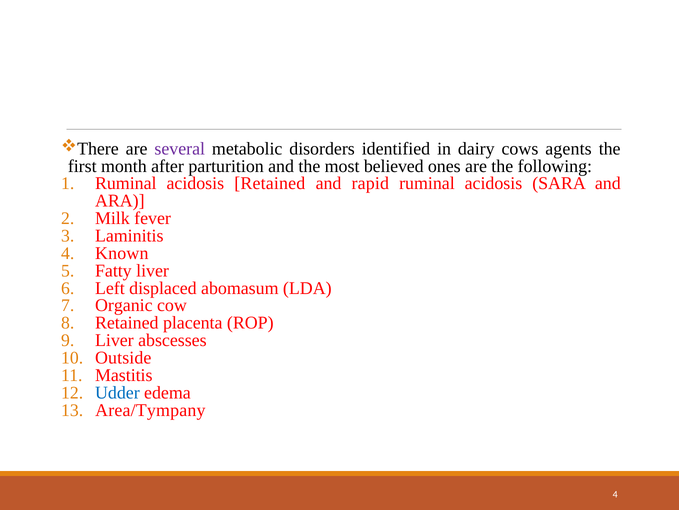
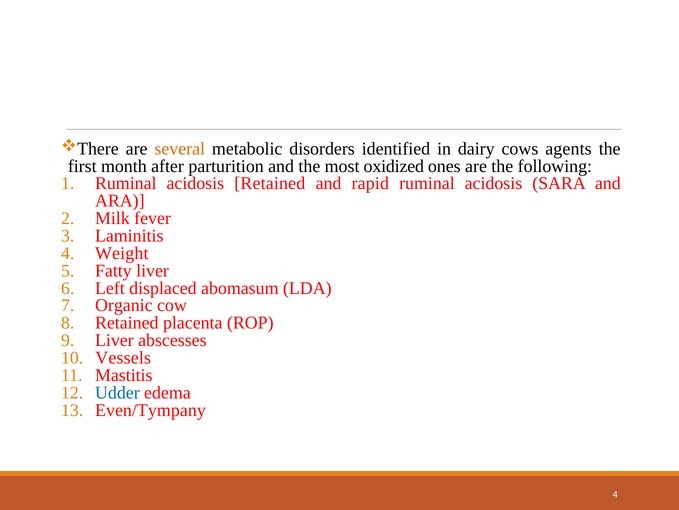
several colour: purple -> orange (180, 148)
believed: believed -> oxidized (394, 166)
Known: Known -> Weight (122, 253)
Outside: Outside -> Vessels (123, 357)
Area/Tympany: Area/Tympany -> Even/Tympany (150, 410)
